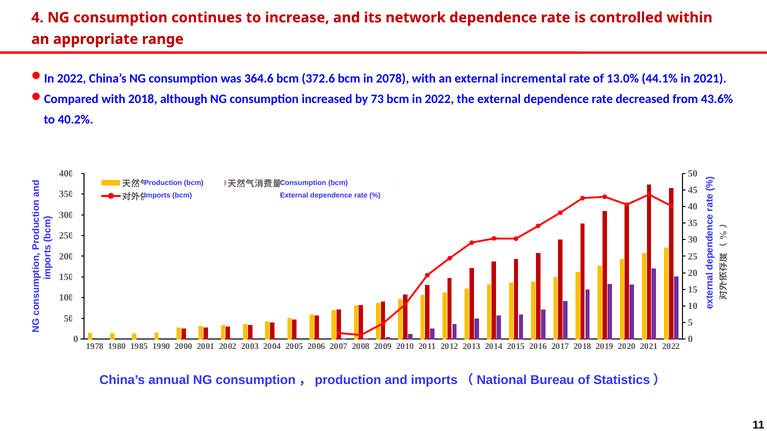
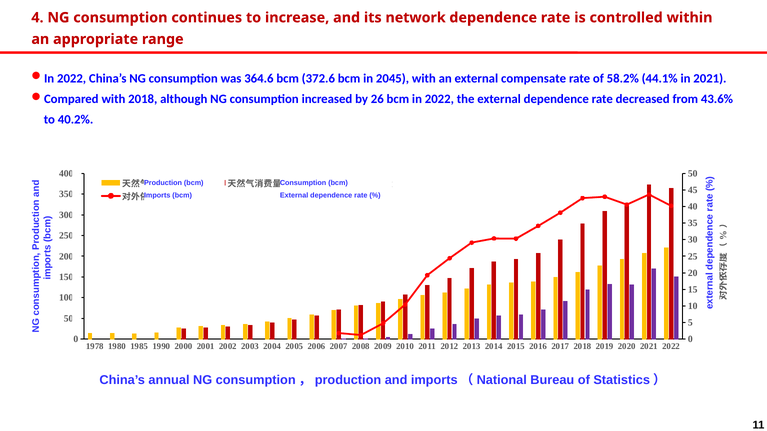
2078: 2078 -> 2045 (393, 78)
incremental: incremental -> compensate (534, 78)
13.0%: 13.0% -> 58.2% (623, 78)
73: 73 -> 26 (377, 99)
